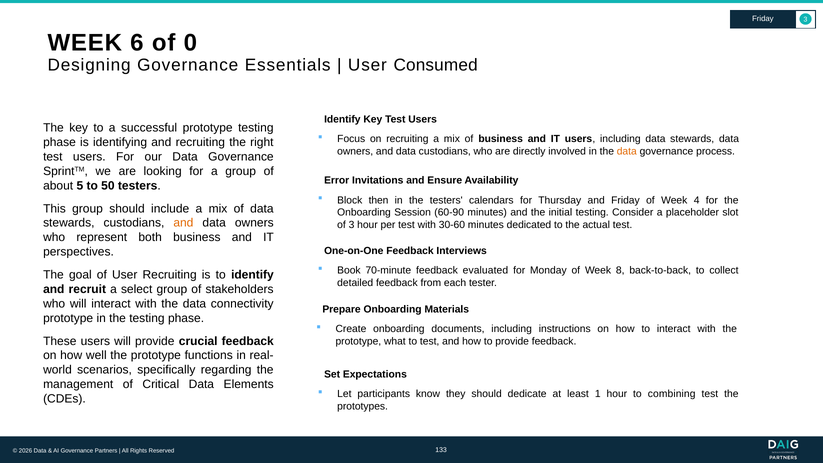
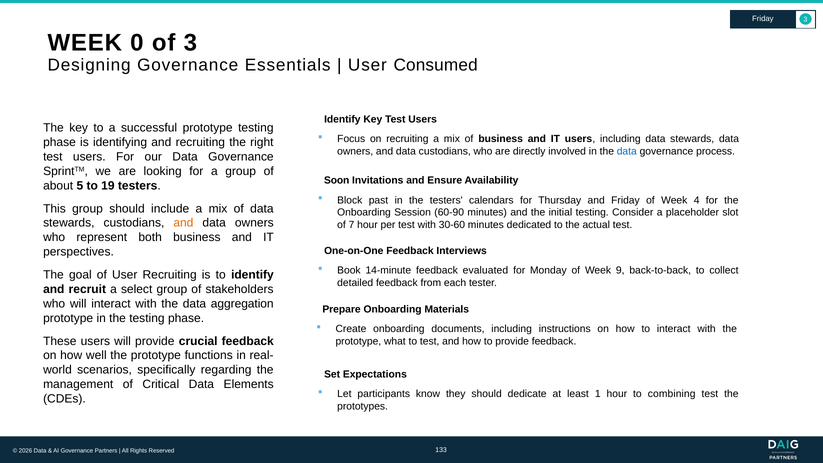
6: 6 -> 0 (137, 43)
of 0: 0 -> 3 (190, 43)
data colour: orange -> blue (627, 151)
Error: Error -> Soon (337, 180)
50: 50 -> 19 (108, 186)
then: then -> past (378, 200)
of 3: 3 -> 7 (351, 225)
70-minute: 70-minute -> 14-minute (388, 270)
8: 8 -> 9 (620, 270)
connectivity: connectivity -> aggregation (242, 304)
